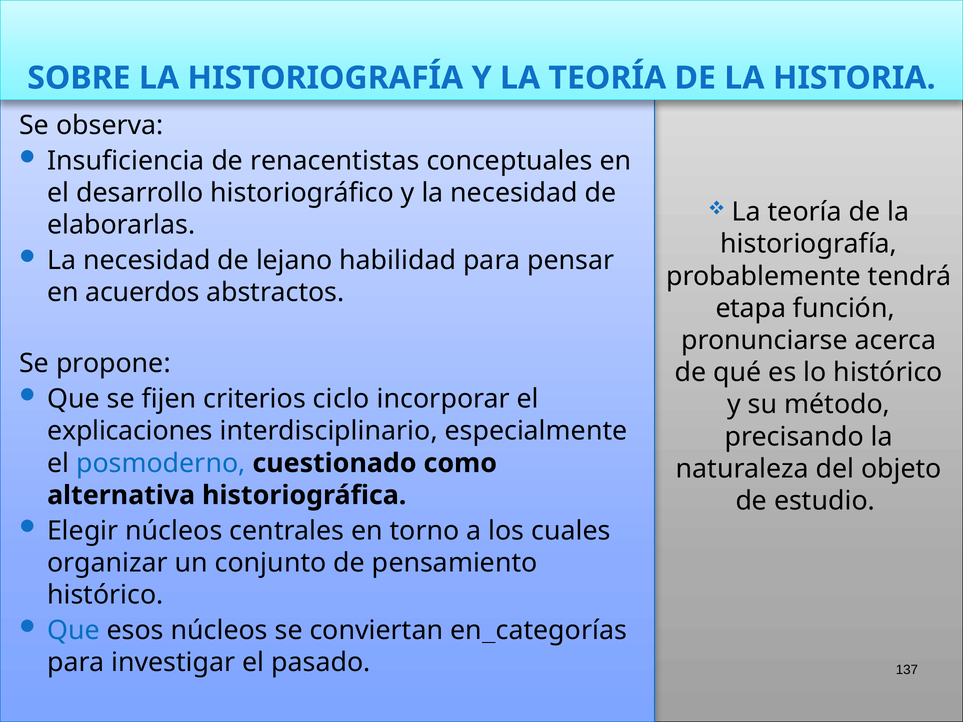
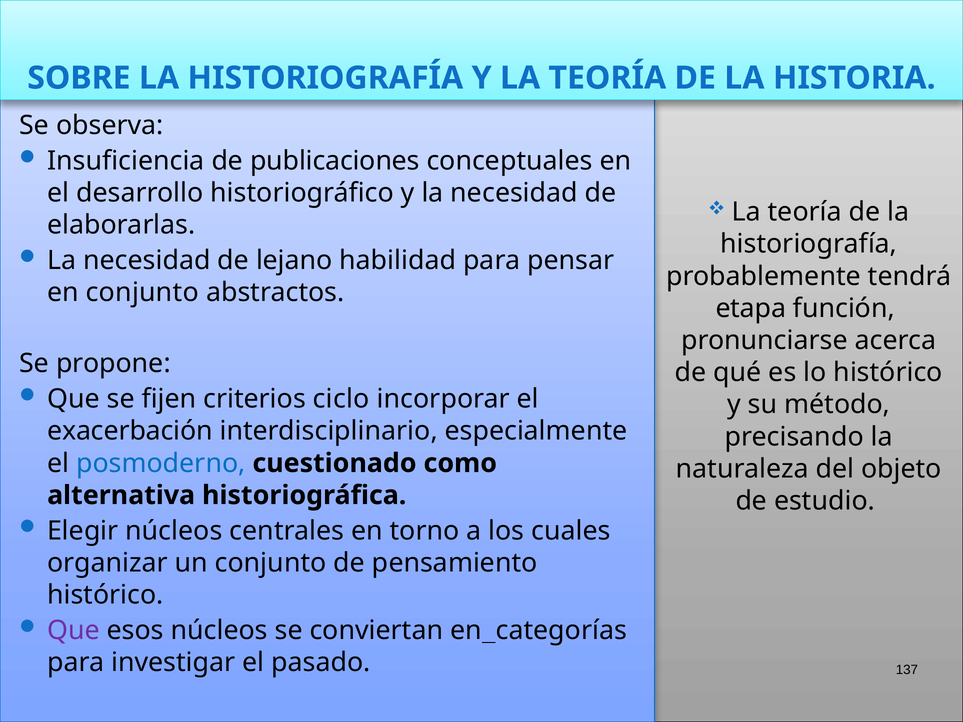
renacentistas: renacentistas -> publicaciones (335, 161)
en acuerdos: acuerdos -> conjunto (142, 293)
explicaciones: explicaciones -> exacerbación (130, 431)
Que colour: blue -> purple (73, 631)
